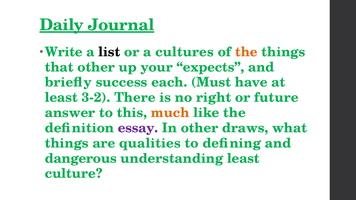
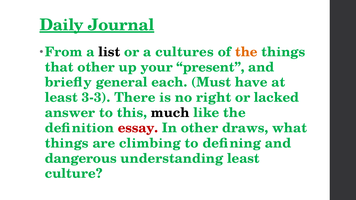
Write: Write -> From (64, 52)
expects: expects -> present (210, 67)
success: success -> general (122, 82)
3-2: 3-2 -> 3-3 (96, 98)
future: future -> lacked (276, 98)
much colour: orange -> black (170, 113)
essay colour: purple -> red (138, 128)
qualities: qualities -> climbing (150, 143)
